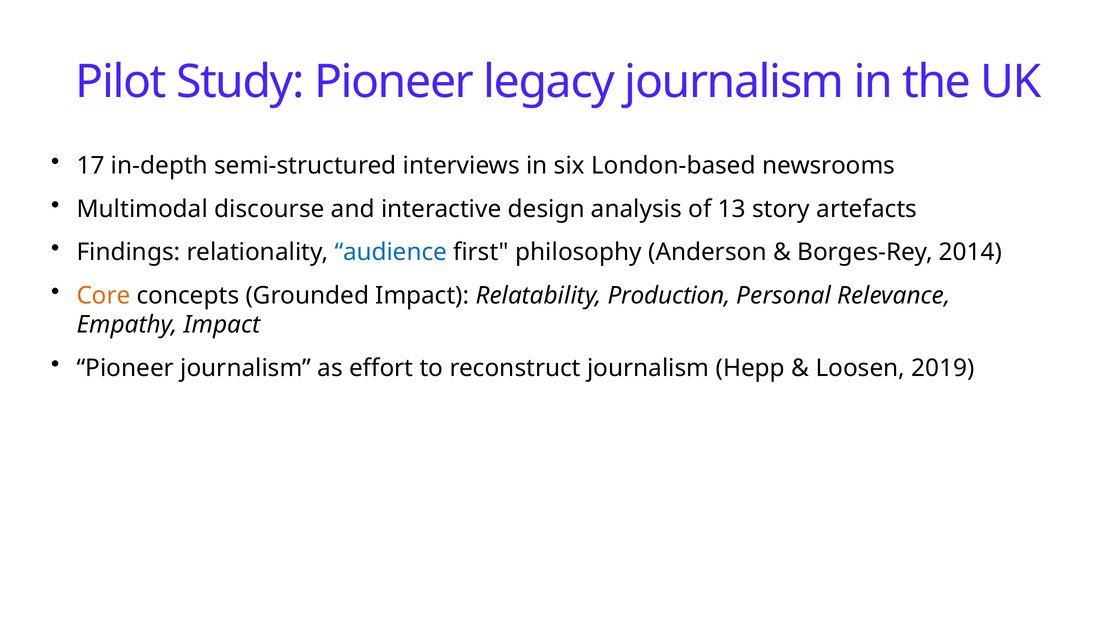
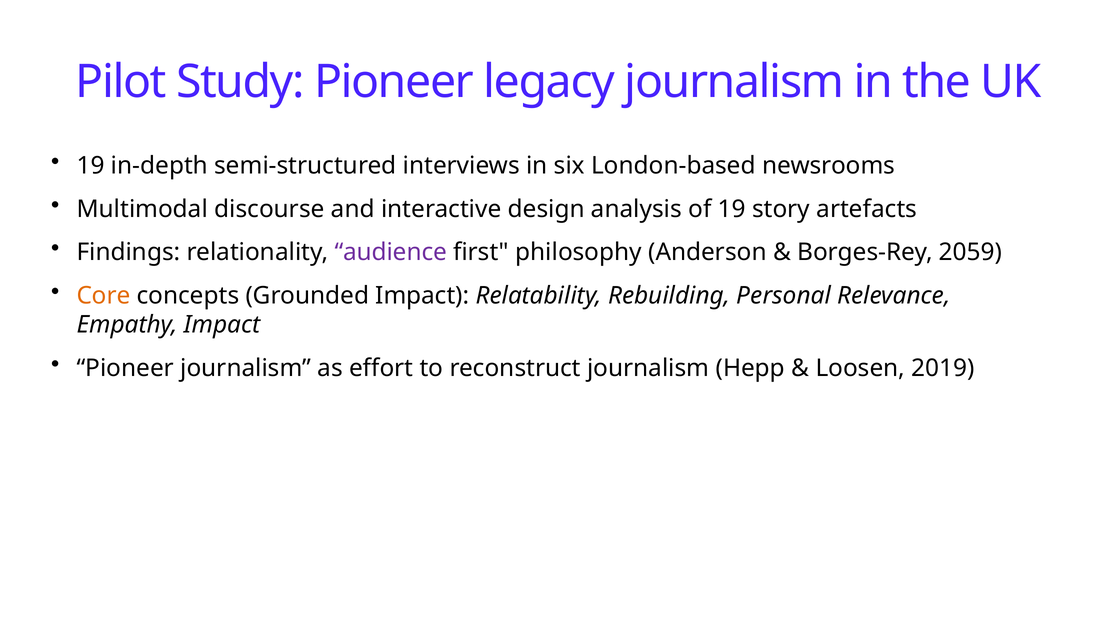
17: 17 -> 19 (91, 166)
of 13: 13 -> 19 (732, 209)
audience colour: blue -> purple (391, 252)
2014: 2014 -> 2059 (971, 252)
Production: Production -> Rebuilding (669, 296)
